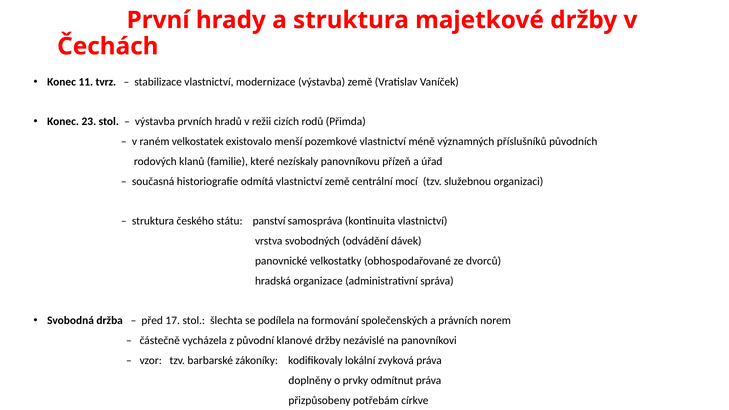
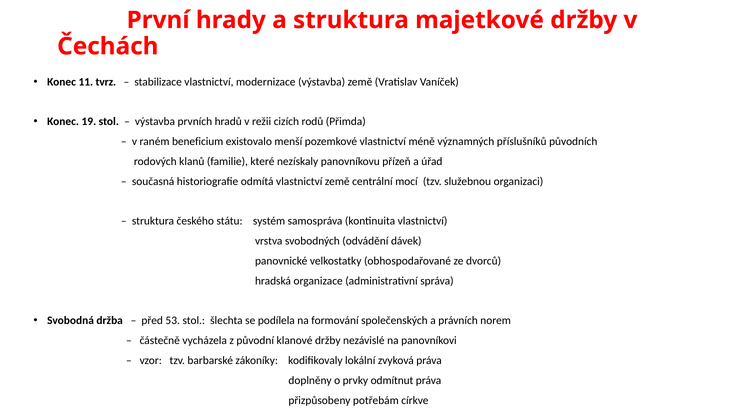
23: 23 -> 19 (89, 122)
velkostatek: velkostatek -> beneficium (198, 142)
panství: panství -> systém (269, 221)
17: 17 -> 53 (173, 321)
